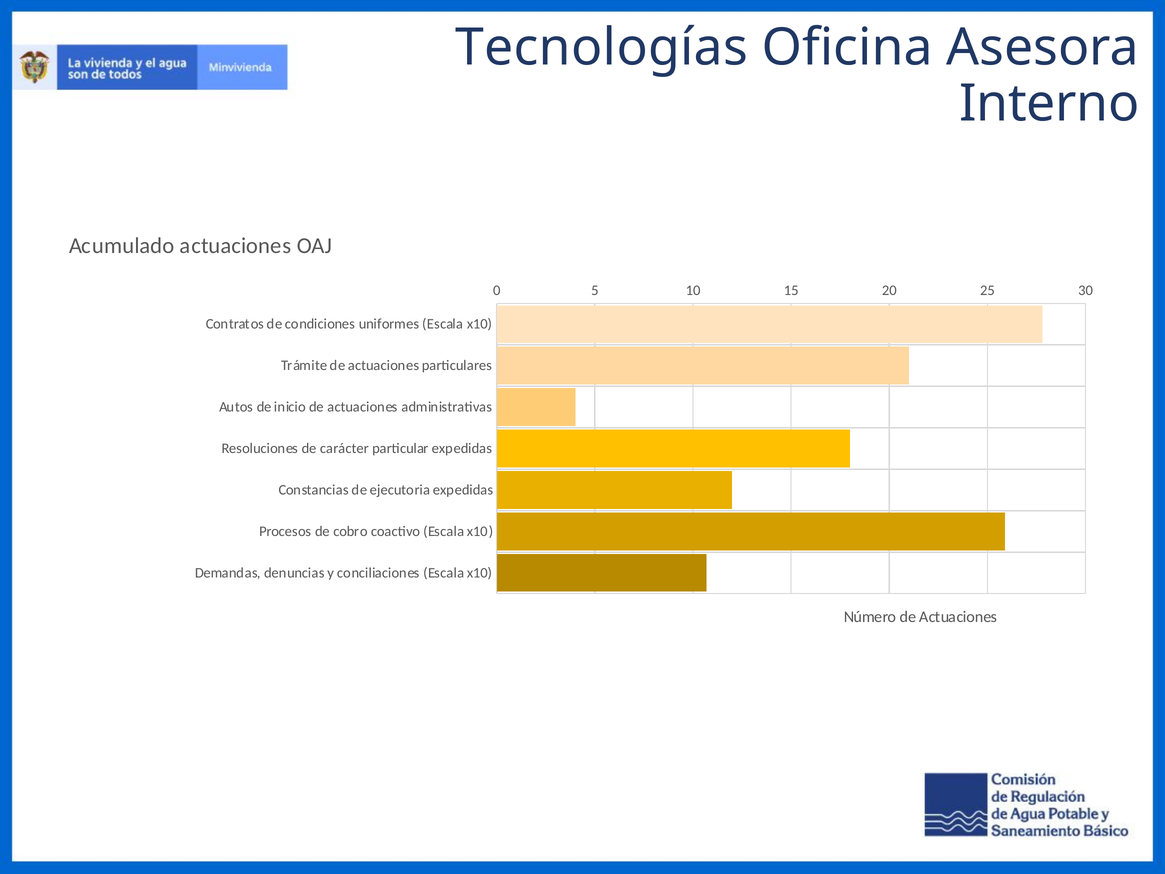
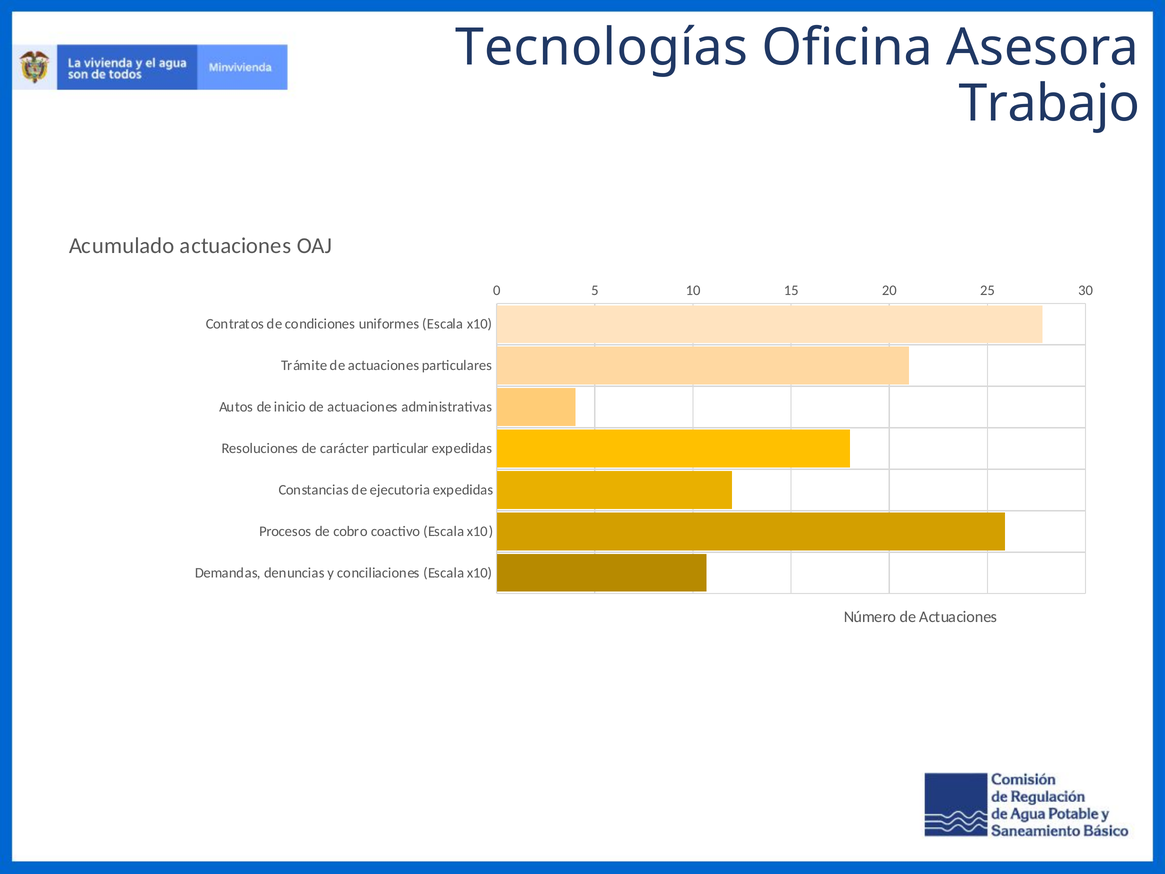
Interno: Interno -> Trabajo (1049, 103)
